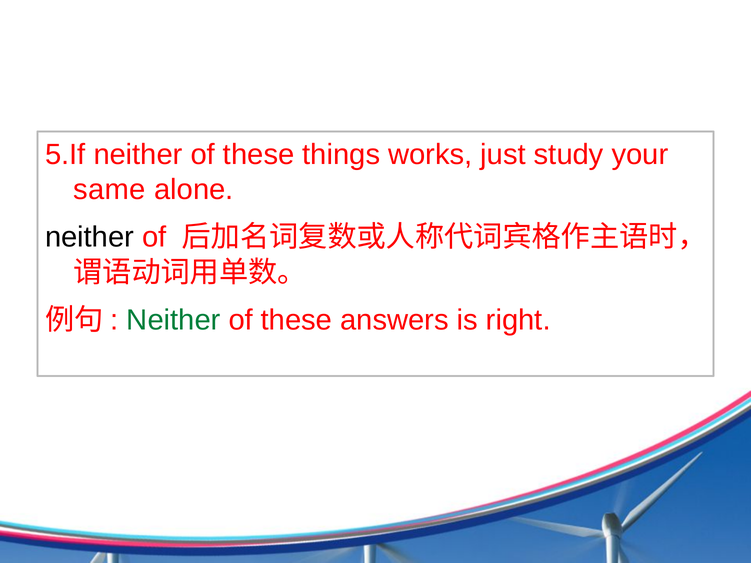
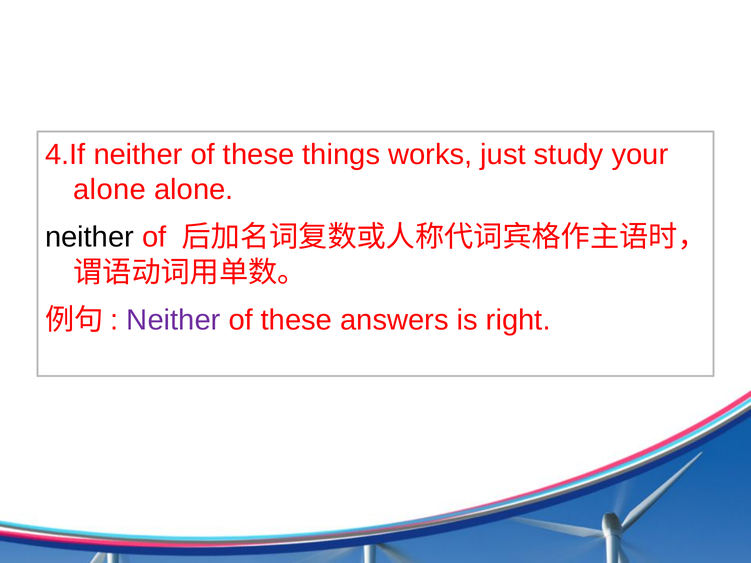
5.If: 5.If -> 4.If (65, 155)
same: same -> alone (110, 190)
Neither colour: green -> purple (173, 320)
